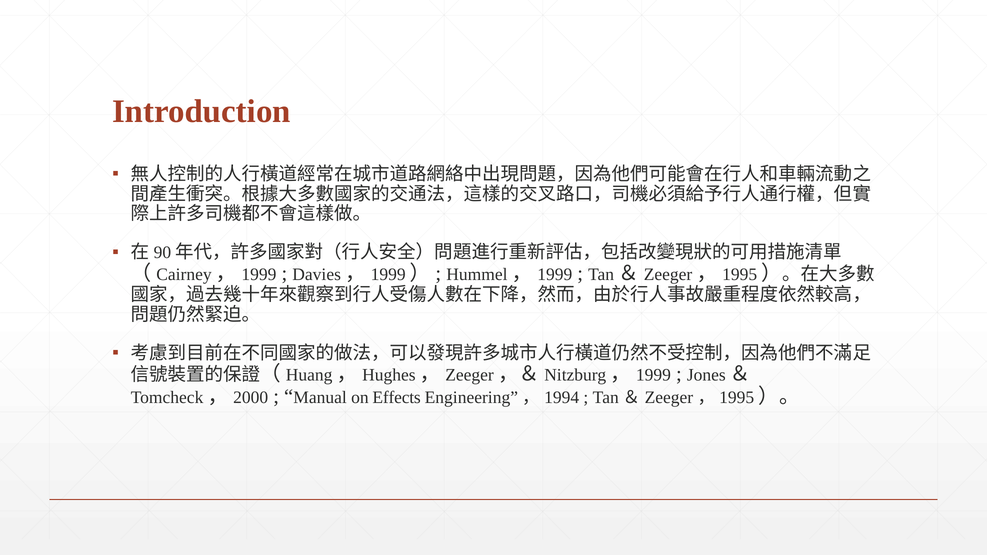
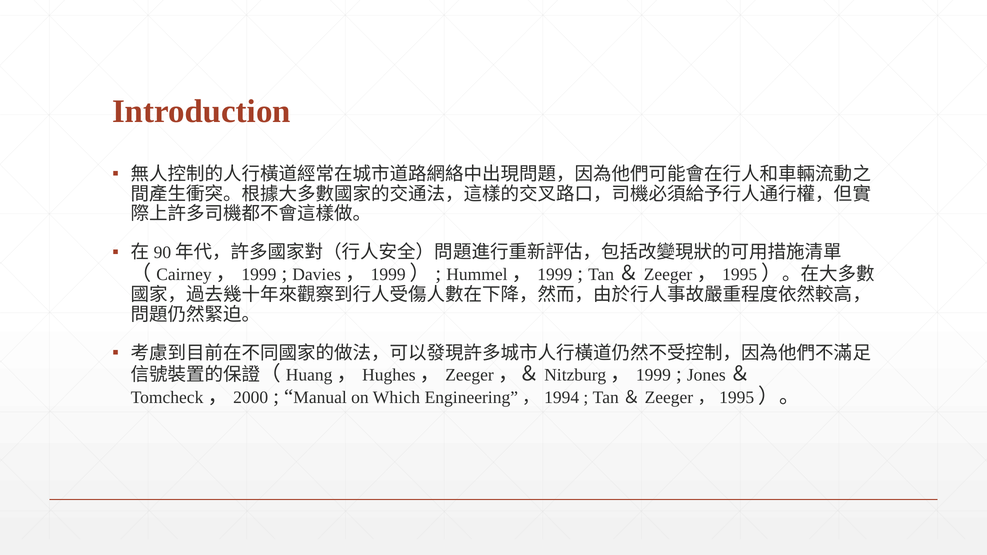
Effects: Effects -> Which (396, 398)
